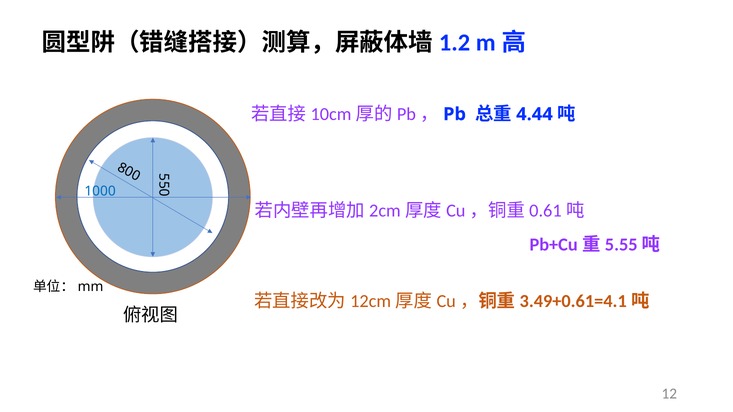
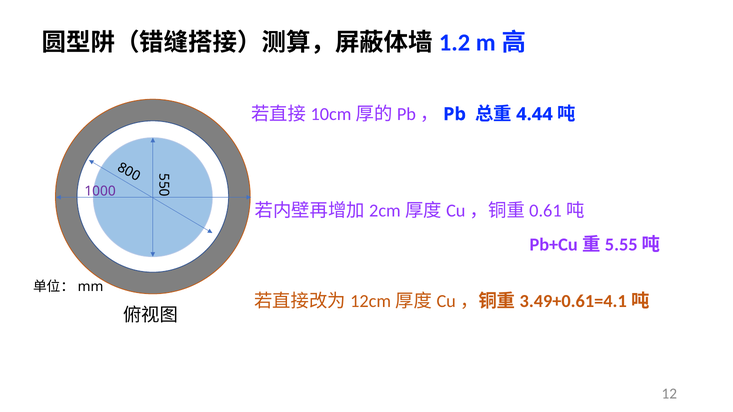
1000 colour: blue -> purple (100, 191)
